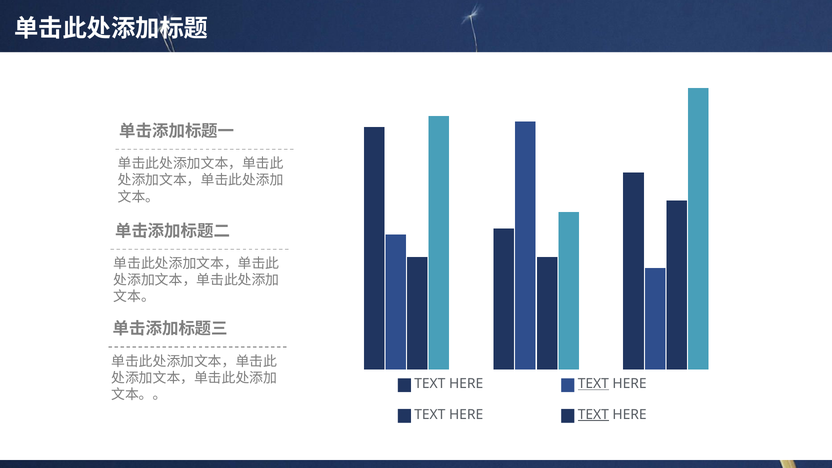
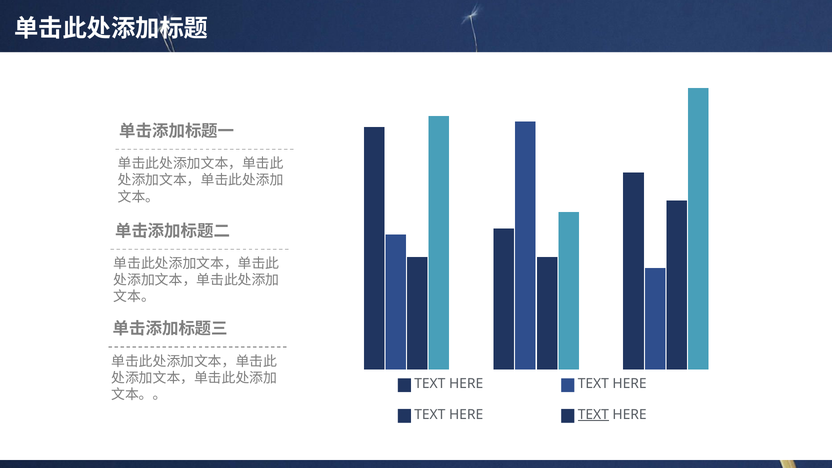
TEXT underline: present -> none (593, 384)
